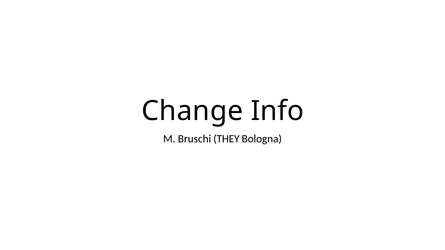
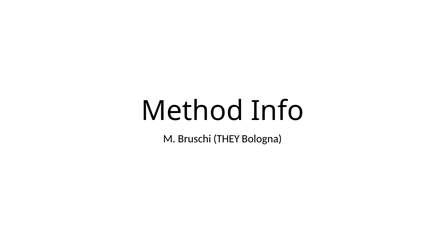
Change: Change -> Method (192, 111)
